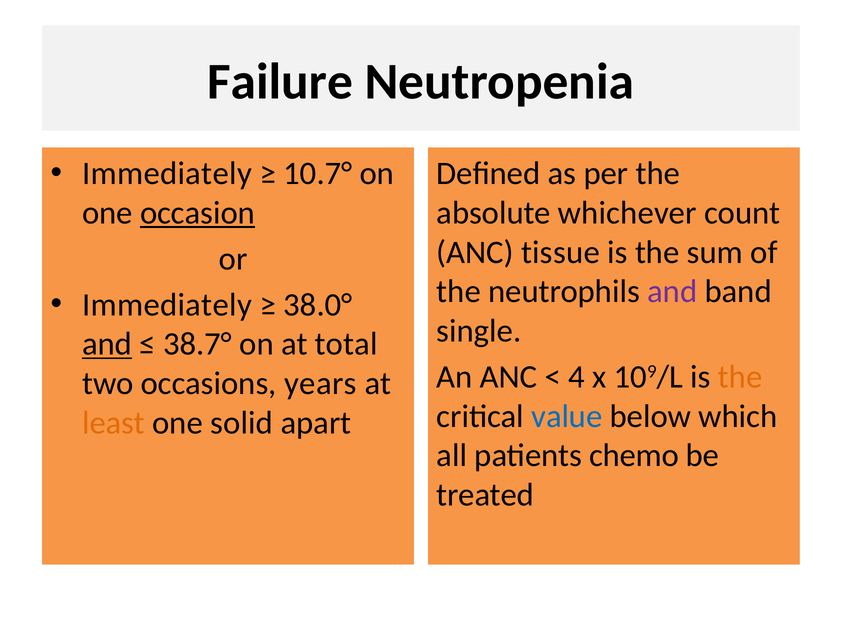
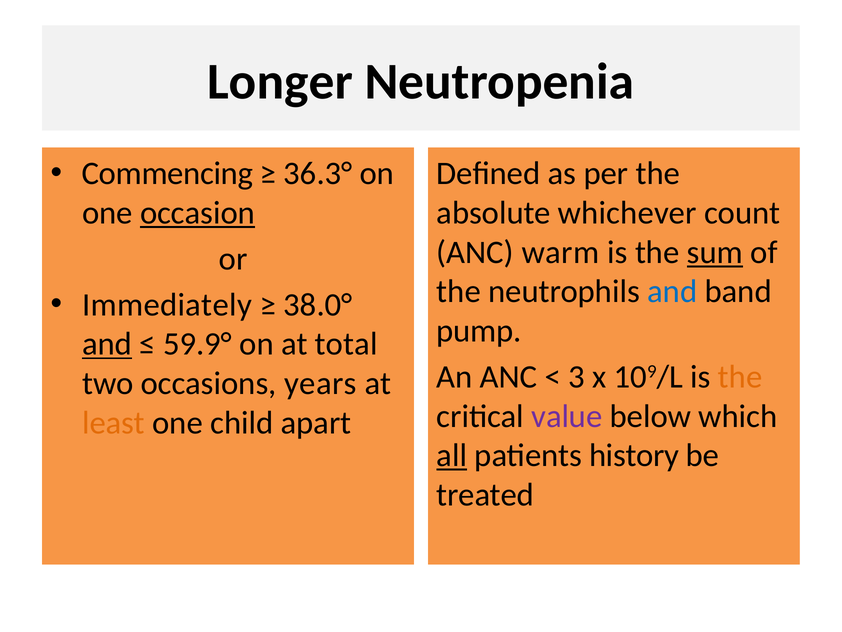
Failure: Failure -> Longer (280, 82)
Immediately: Immediately -> Commencing (167, 174)
10.7°: 10.7° -> 36.3° (318, 174)
tissue: tissue -> warm (560, 252)
sum underline: none -> present (715, 252)
and colour: purple -> blue (672, 291)
single: single -> pump (479, 331)
38.7°: 38.7° -> 59.9° (198, 344)
4: 4 -> 3 (577, 377)
value colour: blue -> purple (567, 416)
solid: solid -> child (242, 423)
all underline: none -> present (452, 455)
chemo: chemo -> history (634, 455)
